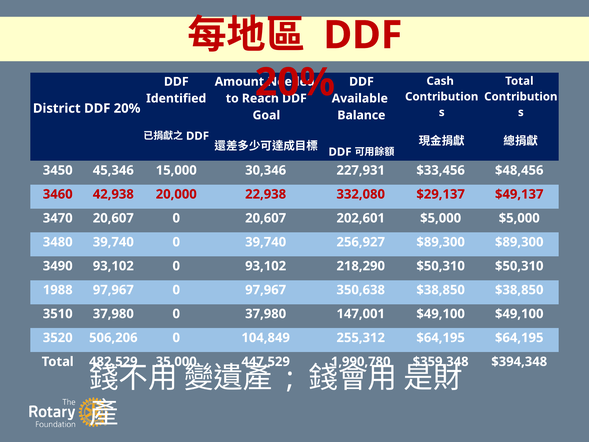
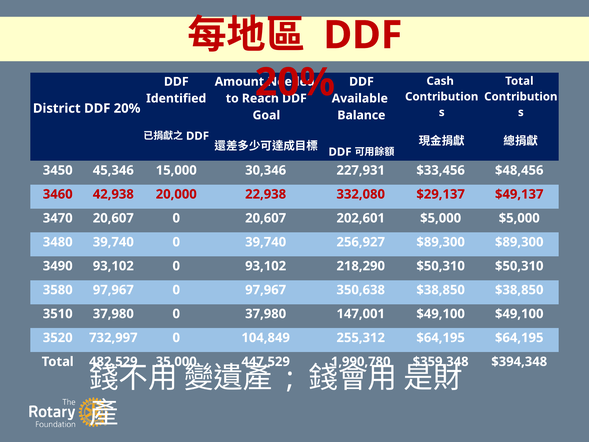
1988: 1988 -> 3580 (58, 290)
506,206: 506,206 -> 732,997 (113, 338)
